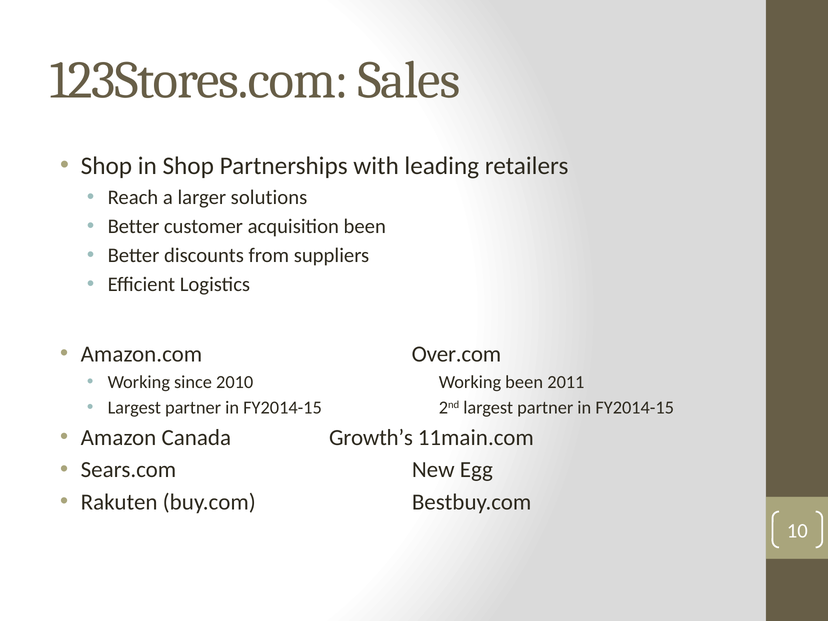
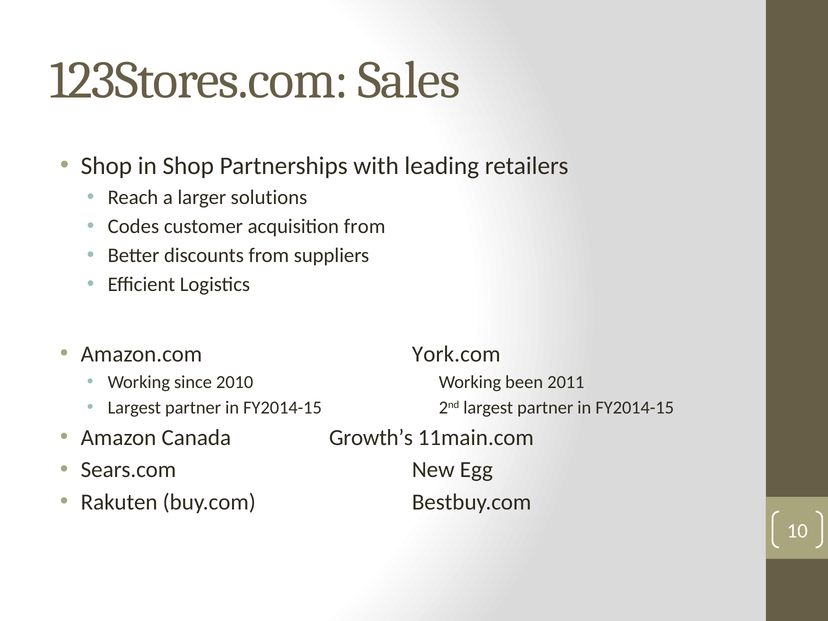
Better: Better -> Codes (133, 226)
acquisition been: been -> from (365, 226)
Over.com: Over.com -> York.com (456, 354)
